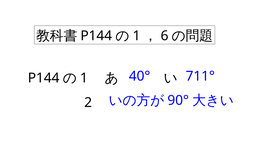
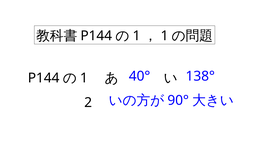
6: 6 -> 1 (165, 36)
711°: 711° -> 138° (200, 76)
